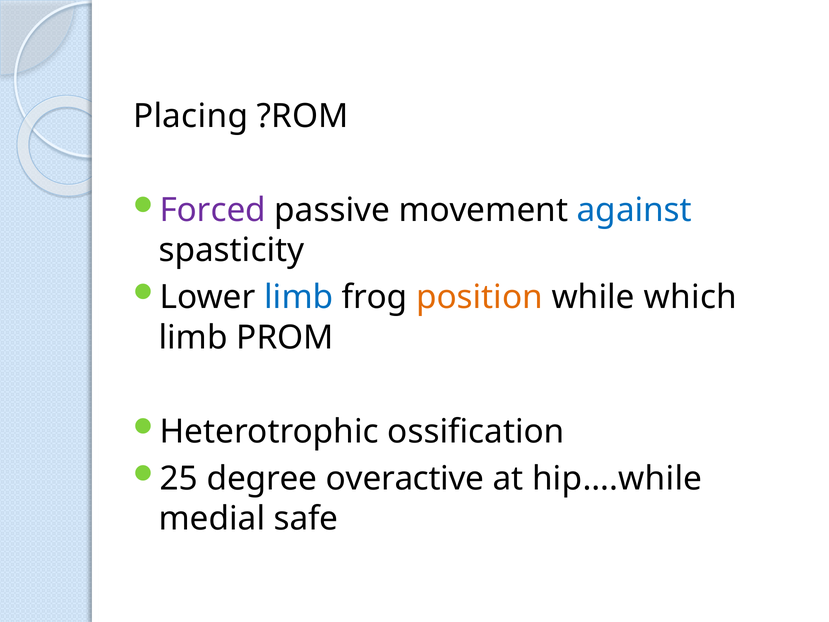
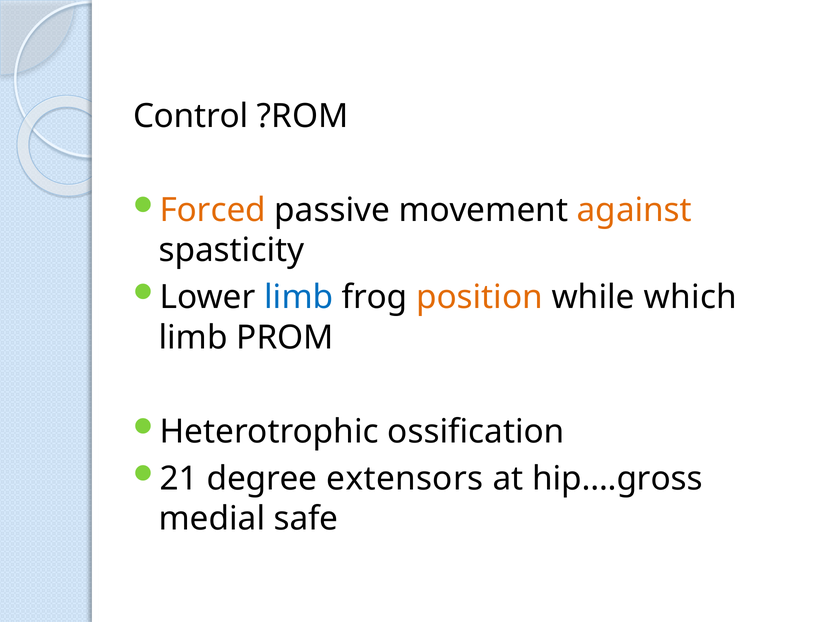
Placing: Placing -> Control (191, 116)
Forced colour: purple -> orange (213, 210)
against colour: blue -> orange (634, 210)
25: 25 -> 21 (179, 478)
overactive: overactive -> extensors (405, 478)
hip….while: hip….while -> hip….gross (617, 478)
